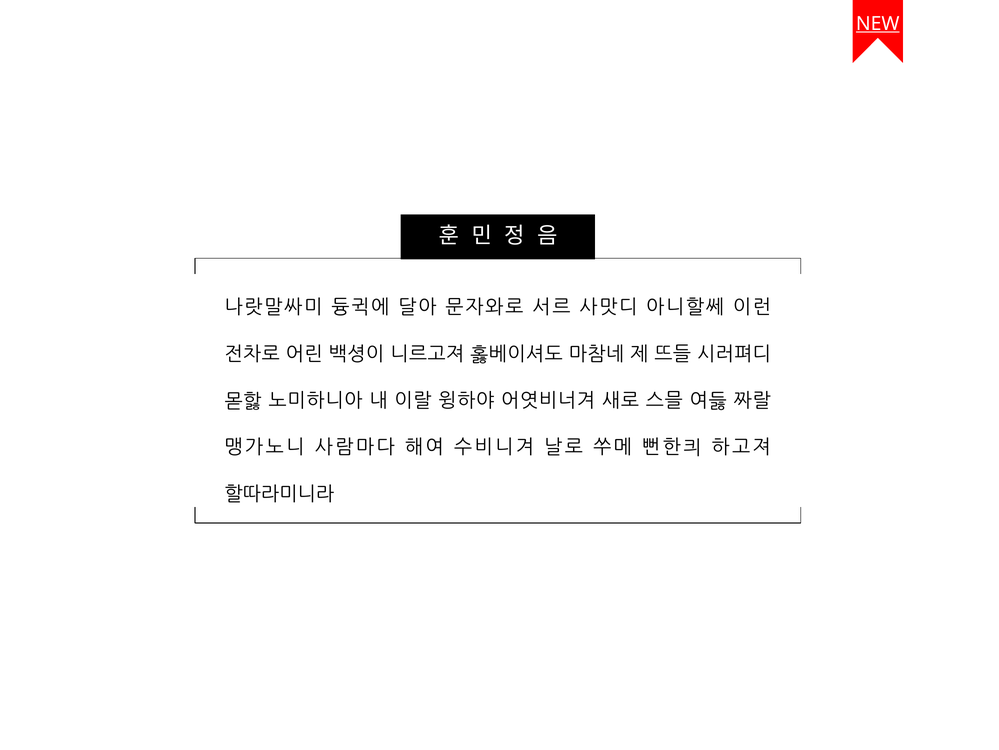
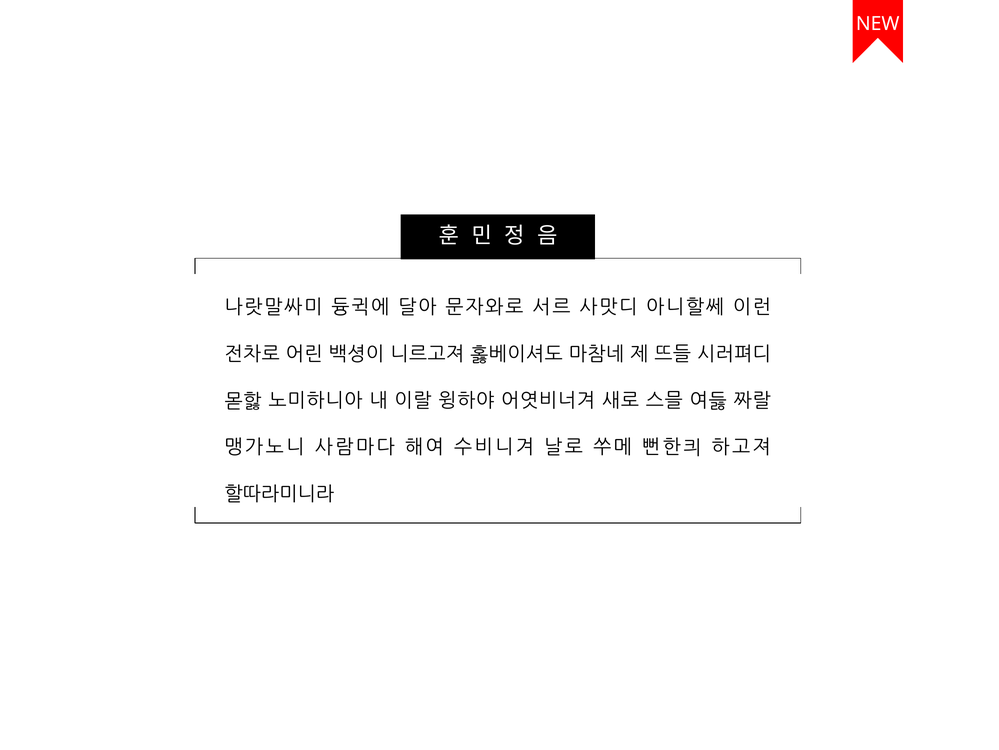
NEW underline: present -> none (878, 24)
